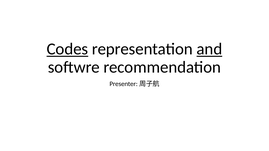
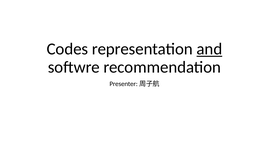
Codes underline: present -> none (67, 49)
